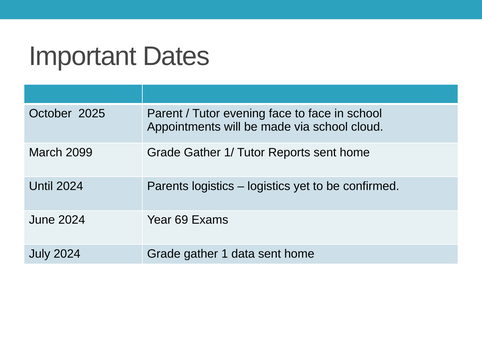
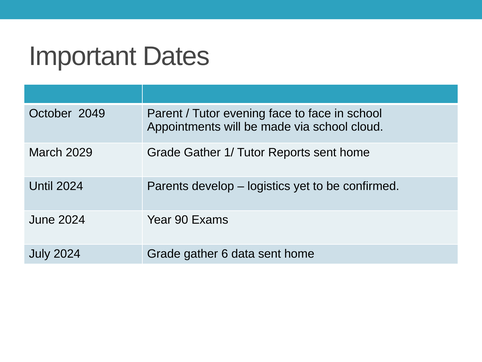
2025: 2025 -> 2049 (92, 113)
2099: 2099 -> 2029 (79, 152)
Parents logistics: logistics -> develop (213, 186)
69: 69 -> 90 (181, 220)
1: 1 -> 6 (225, 253)
